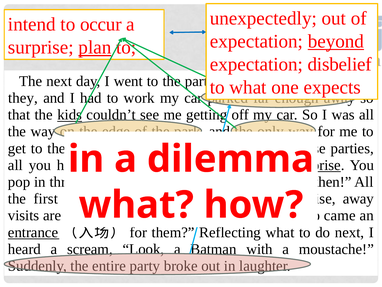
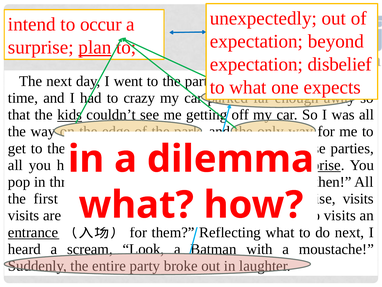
beyond underline: present -> none (336, 41)
they: they -> time (23, 98)
to work: work -> crazy (139, 98)
away: away -> visits (358, 198)
came: came -> visits (340, 215)
